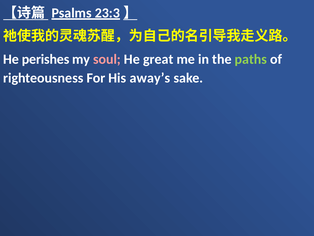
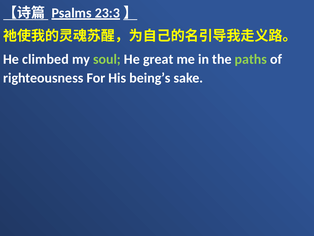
perishes: perishes -> climbed (45, 59)
soul colour: pink -> light green (107, 59)
away’s: away’s -> being’s (150, 78)
